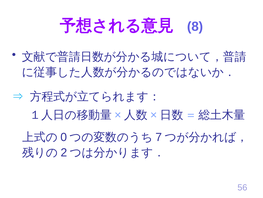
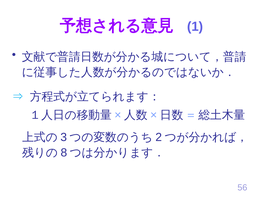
8: 8 -> 1 (195, 26)
0: 0 -> 3 (64, 137)
7: 7 -> 2 (159, 137)
2: 2 -> 8 (64, 152)
